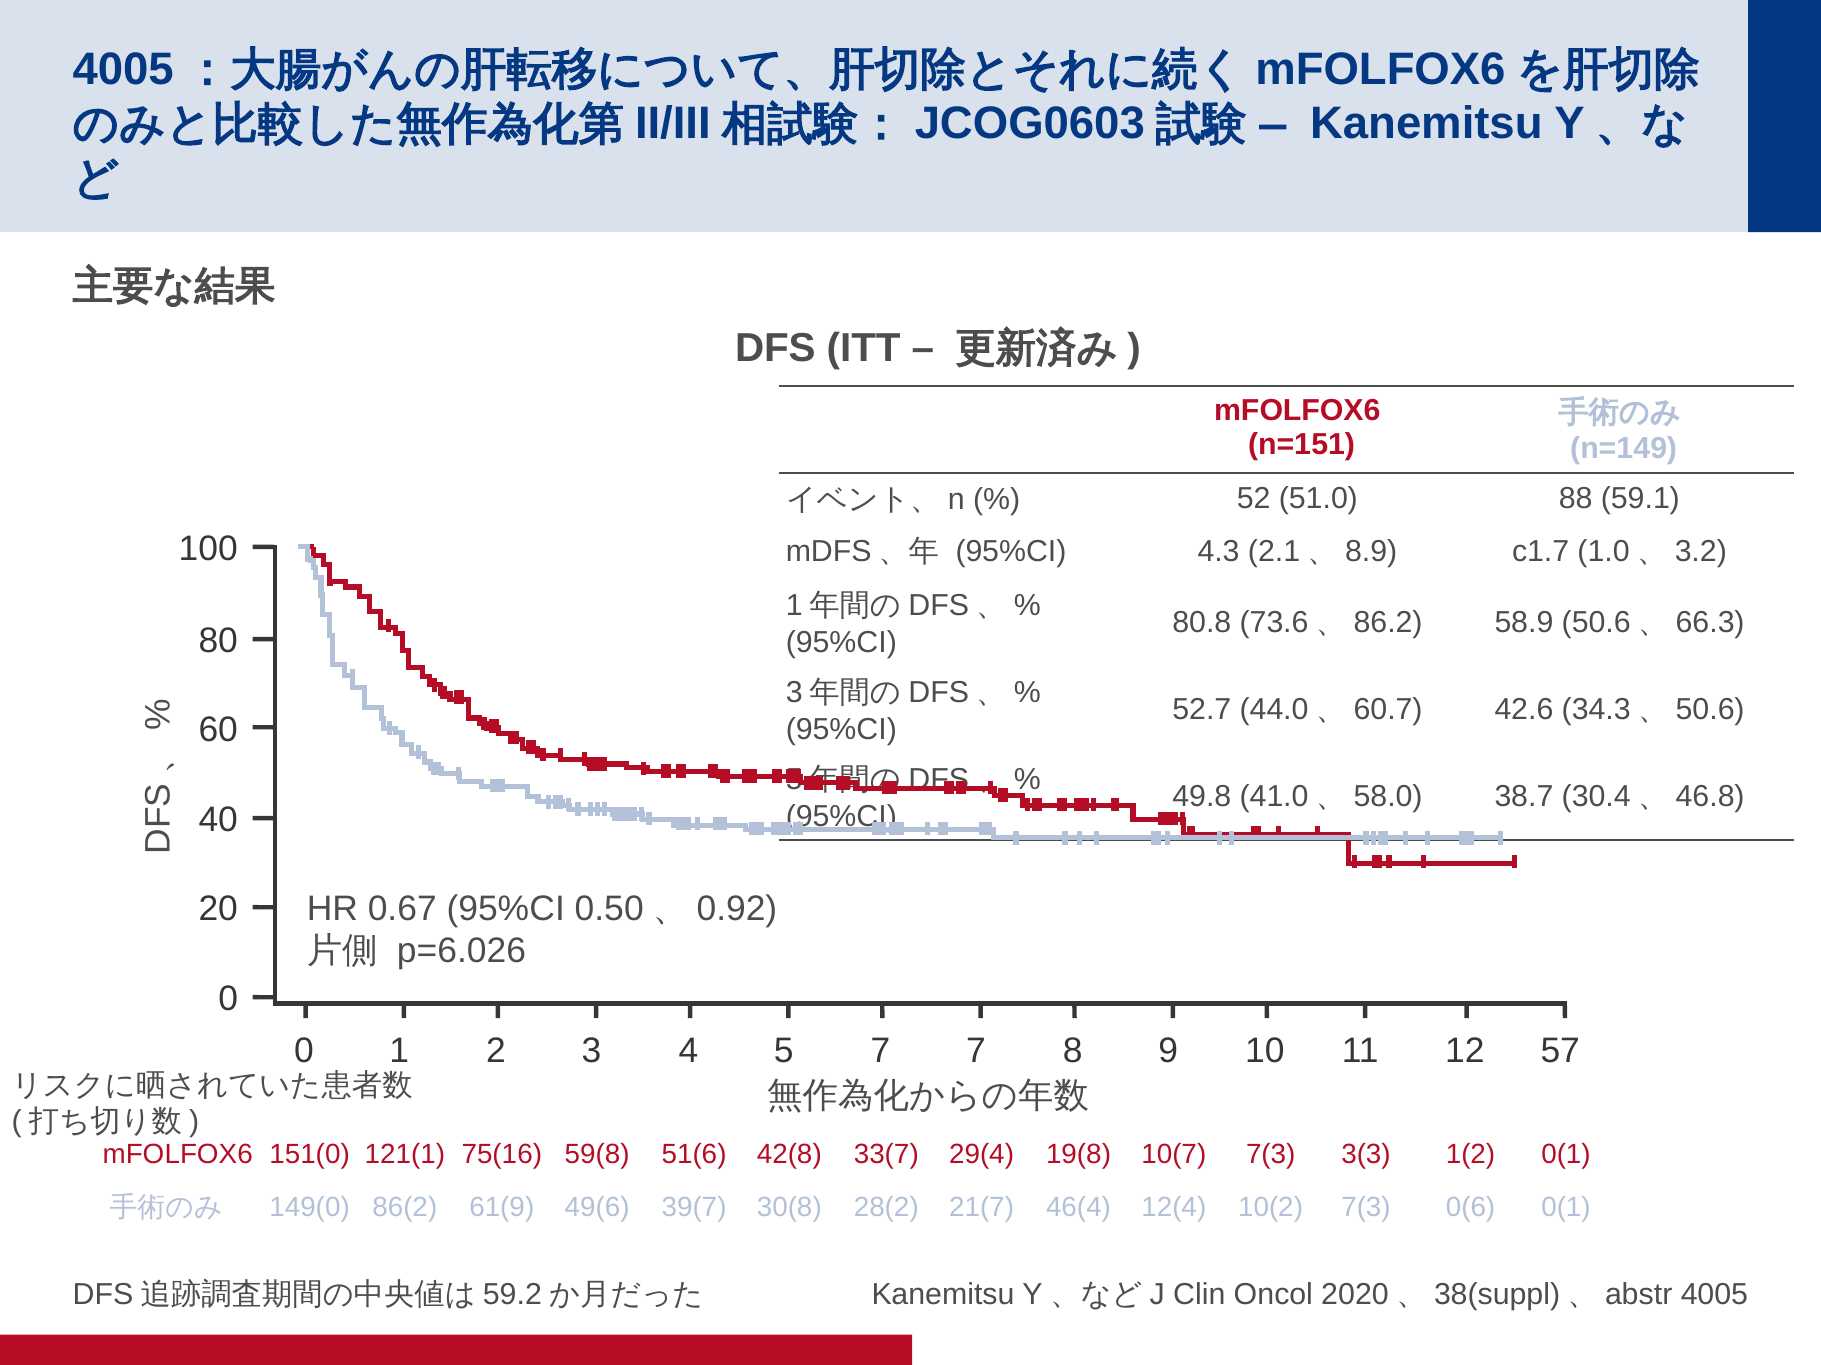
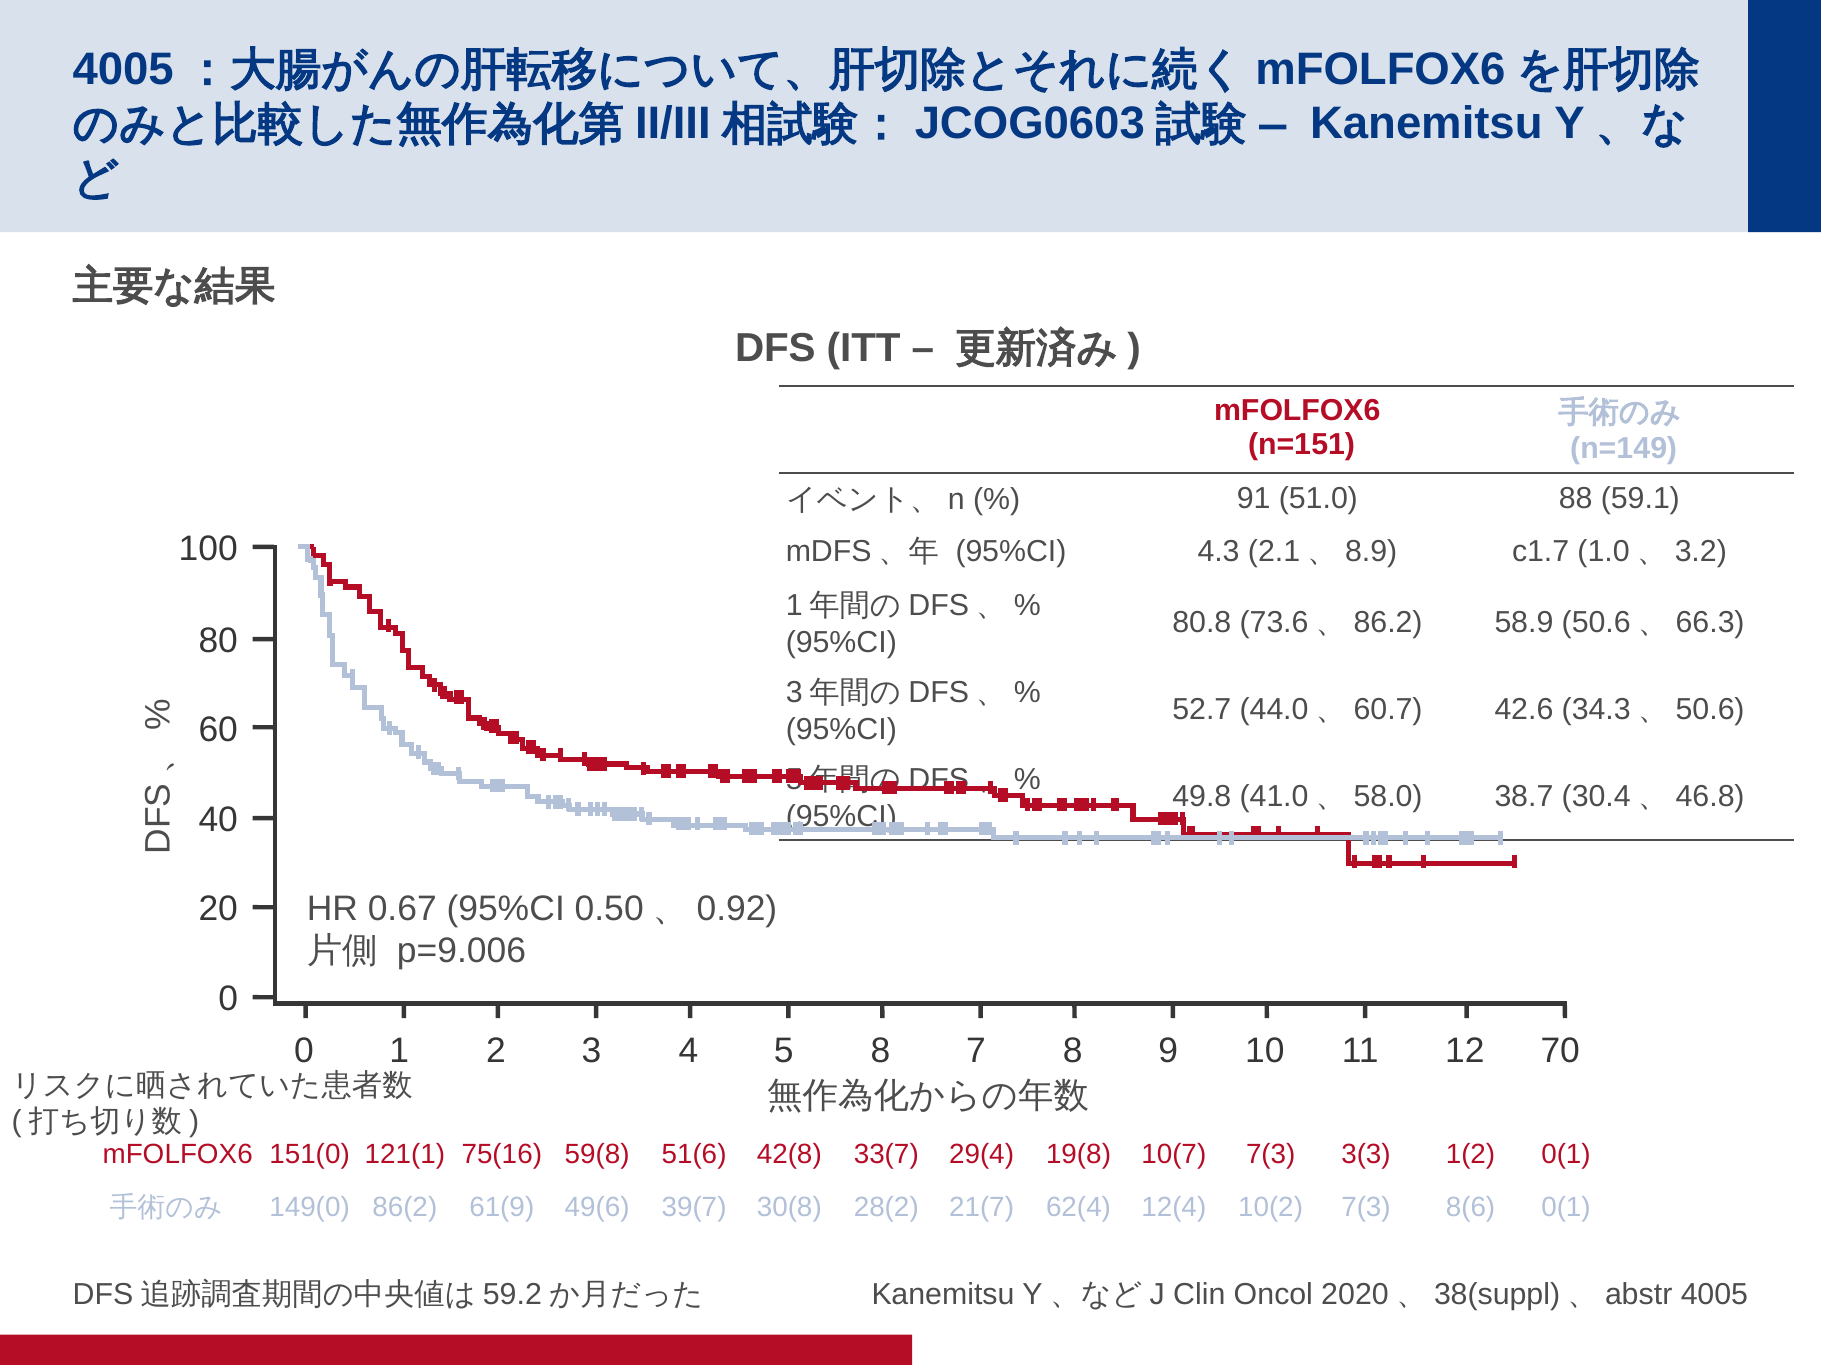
52: 52 -> 91 (1254, 499)
p=6.026: p=6.026 -> p=9.006 (461, 952)
5 7: 7 -> 8 (881, 1051)
57: 57 -> 70 (1560, 1051)
46(4: 46(4 -> 62(4 (1079, 1208)
0(6: 0(6 -> 8(6 (1471, 1208)
